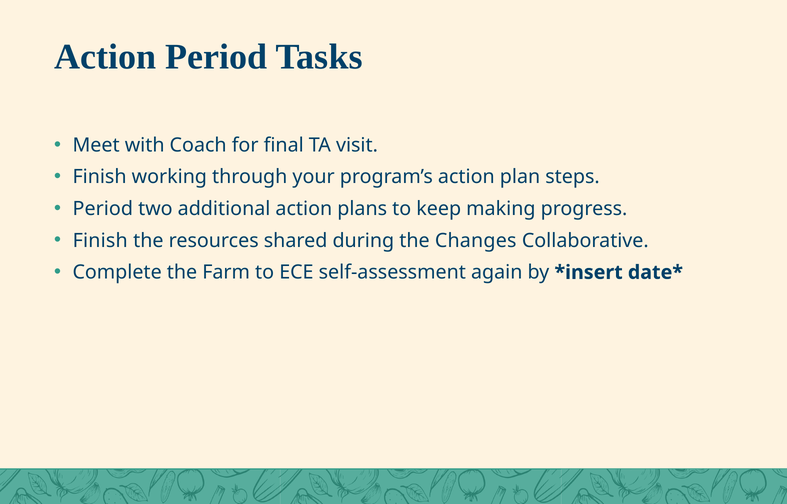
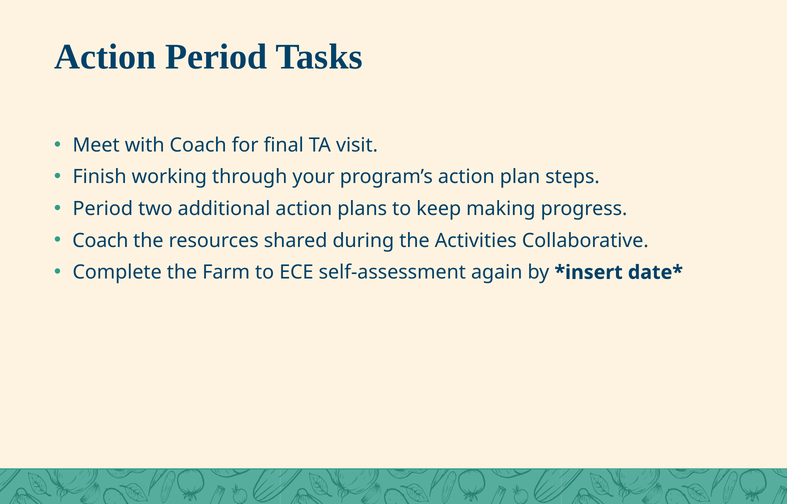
Finish: Finish -> Coach (100, 241)
Changes: Changes -> Activities (476, 241)
